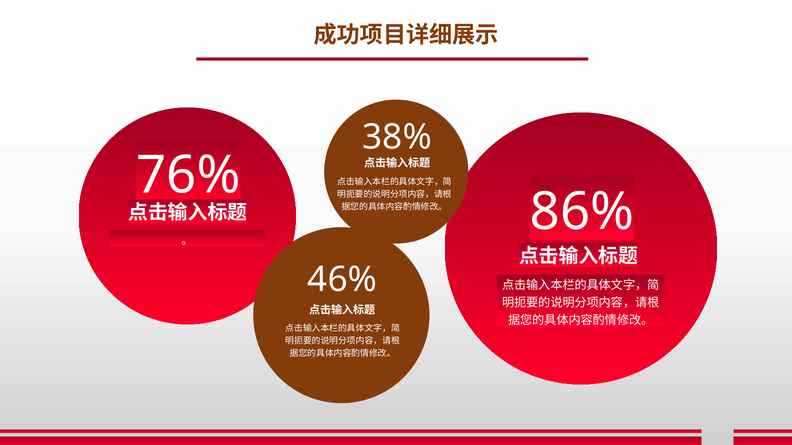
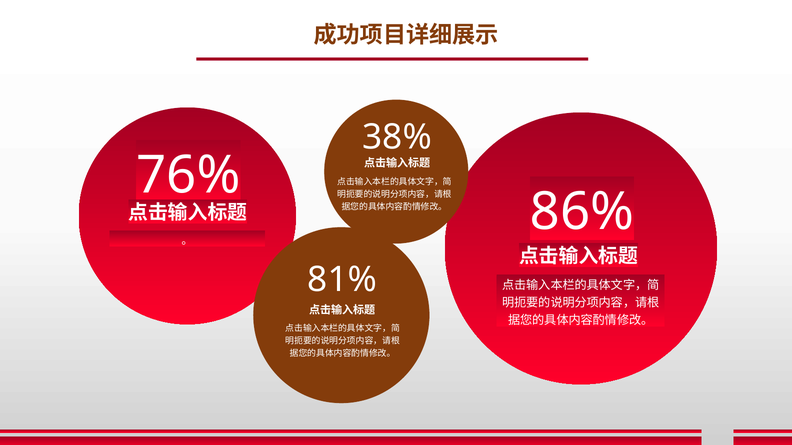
46%: 46% -> 81% (342, 280)
